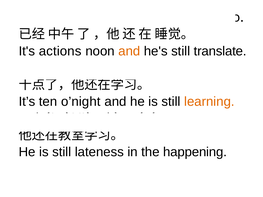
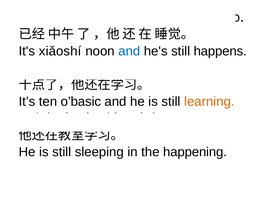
actions: actions -> xiǎoshí (60, 51)
and colour: orange -> blue (129, 51)
translate: translate -> happens (220, 51)
o’night: o’night -> o’basic (81, 102)
lateness: lateness -> sleeping (99, 152)
